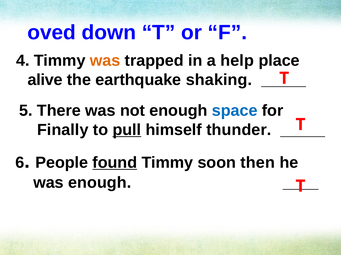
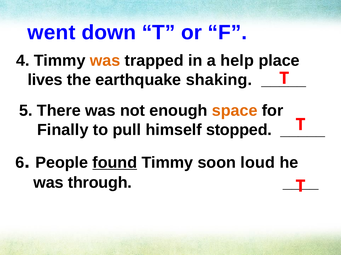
oved: oved -> went (52, 33)
alive: alive -> lives (45, 80)
space colour: blue -> orange (235, 111)
pull underline: present -> none (127, 130)
thunder: thunder -> stopped (239, 130)
then: then -> loud (258, 163)
was enough: enough -> through (100, 183)
